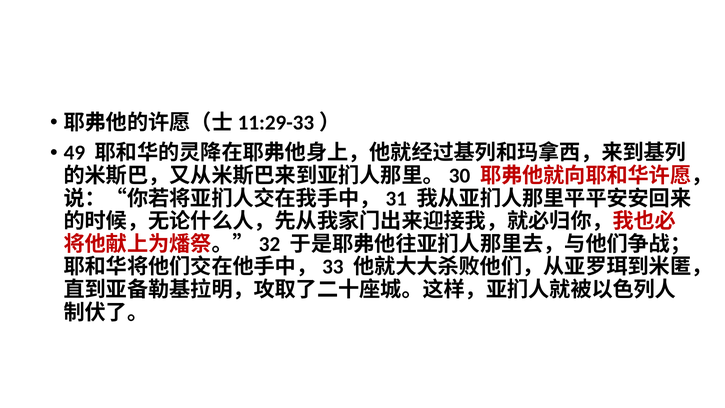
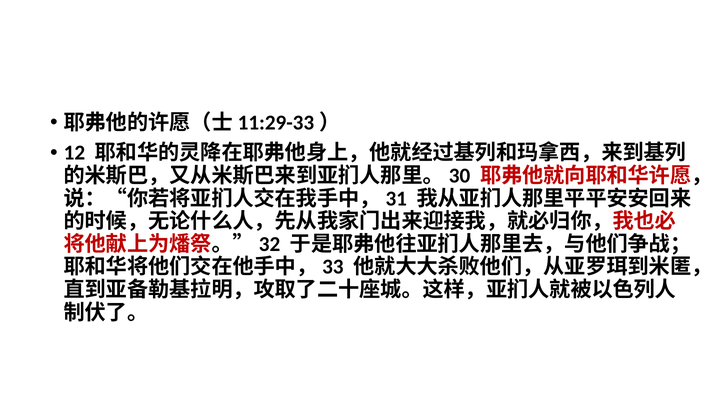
49: 49 -> 12 (74, 153)
